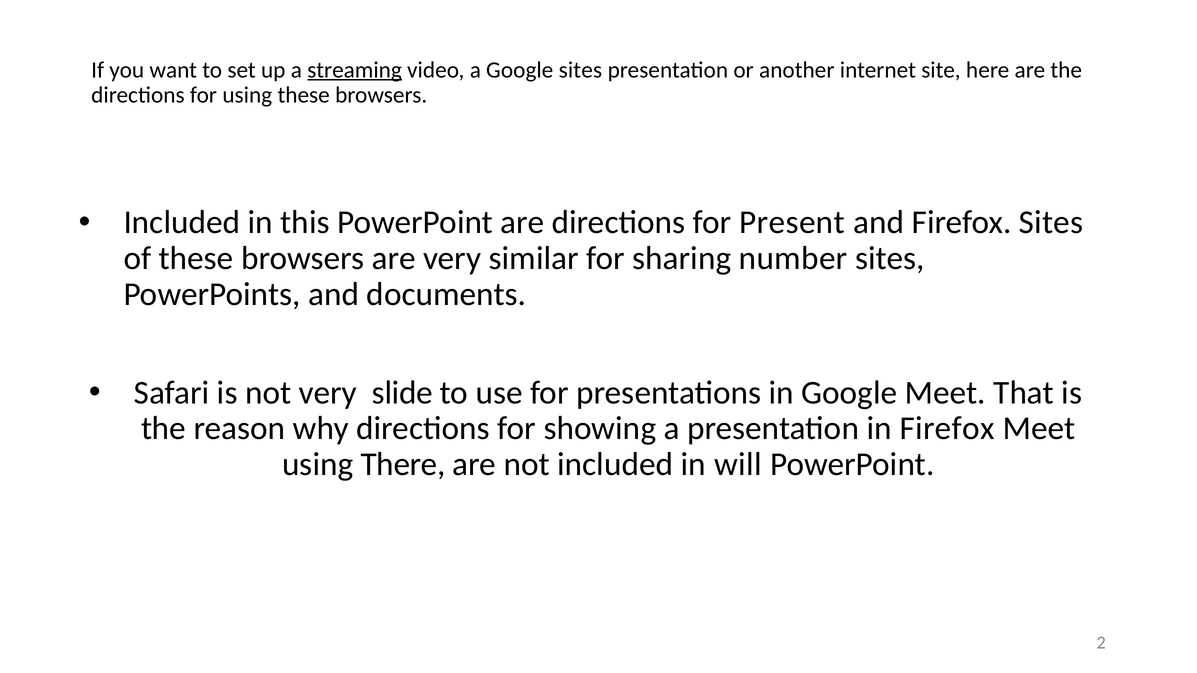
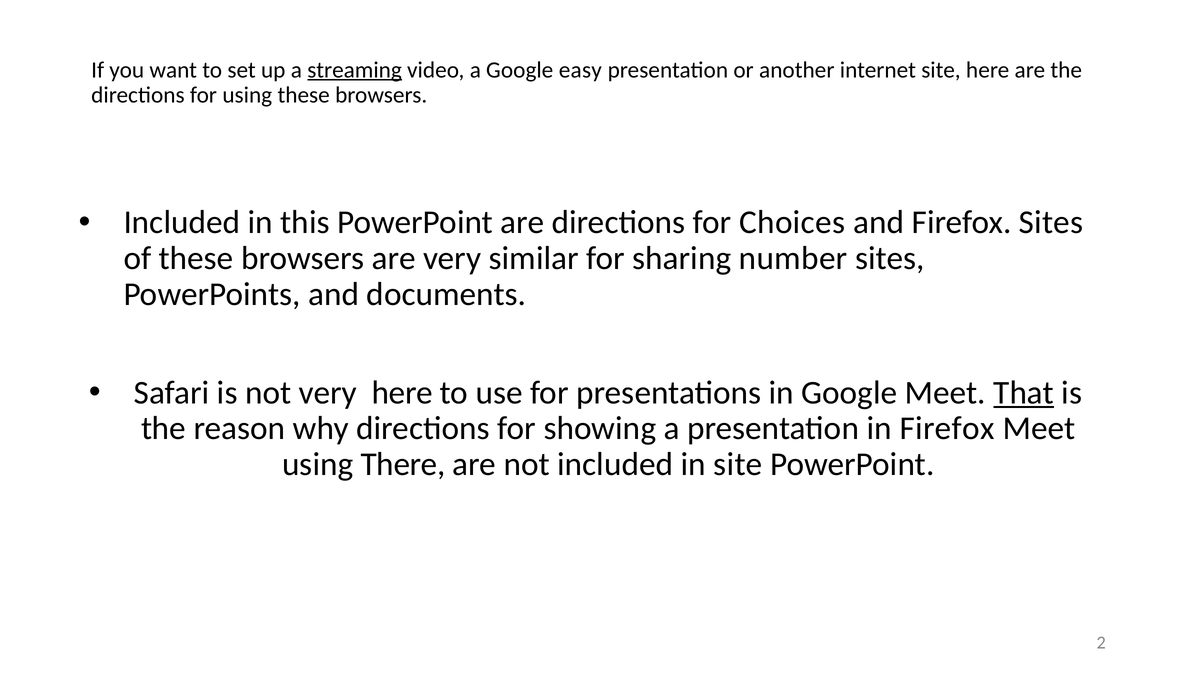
Google sites: sites -> easy (580, 70)
Present: Present -> Choices (792, 223)
very slide: slide -> here (402, 393)
That underline: none -> present (1024, 393)
in will: will -> site (738, 465)
